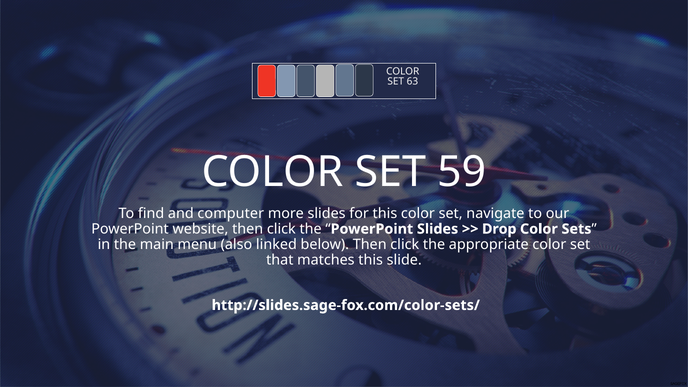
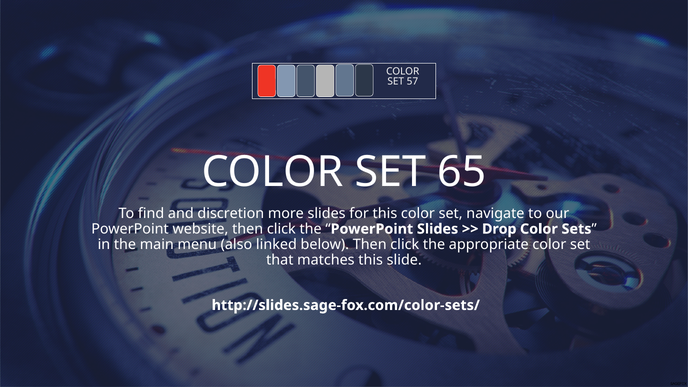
63: 63 -> 57 (412, 82)
59: 59 -> 65 (462, 172)
computer: computer -> discretion (231, 214)
